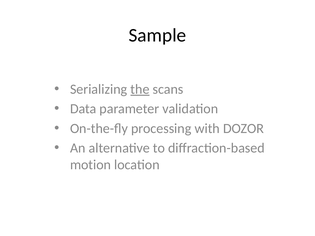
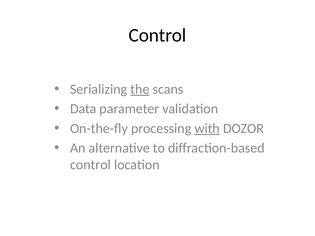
Sample: Sample -> Control (157, 35)
with underline: none -> present (207, 129)
motion: motion -> control (90, 165)
